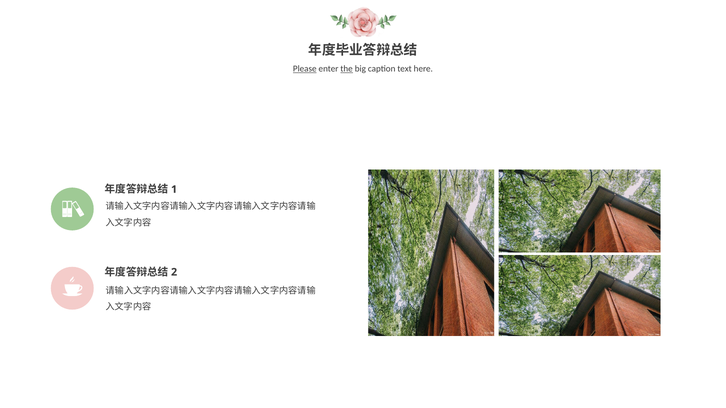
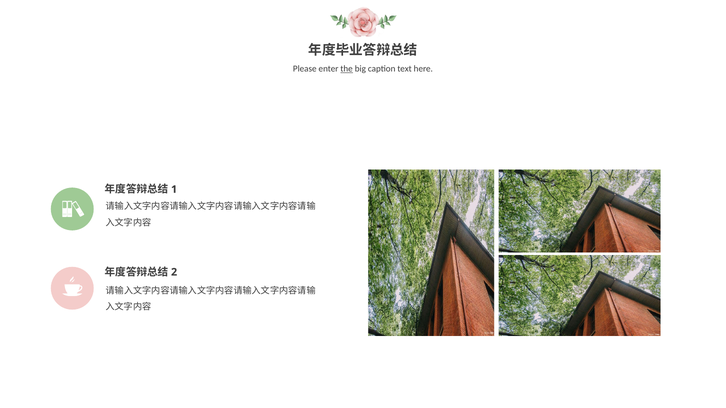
Please underline: present -> none (305, 69)
